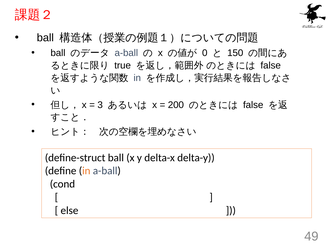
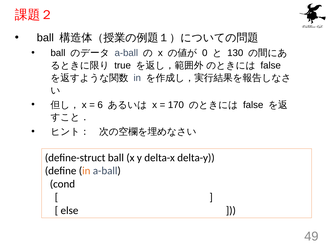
150: 150 -> 130 (235, 53)
3: 3 -> 6 (100, 105)
200: 200 -> 170 (176, 105)
